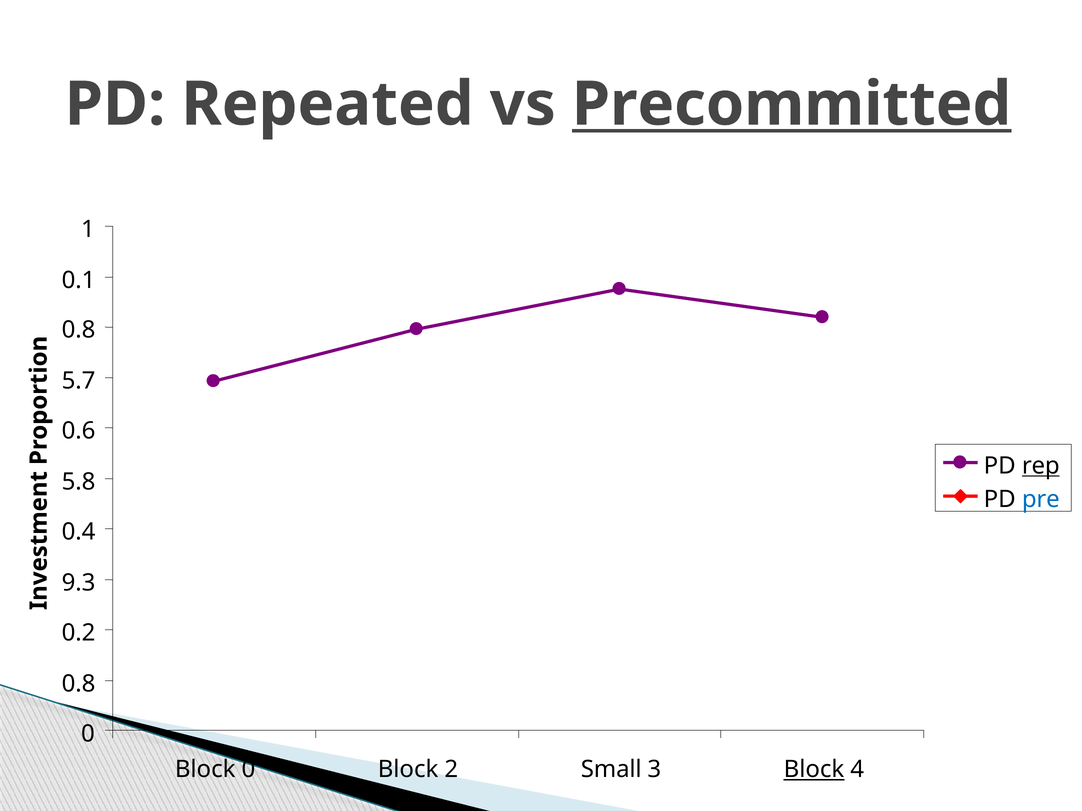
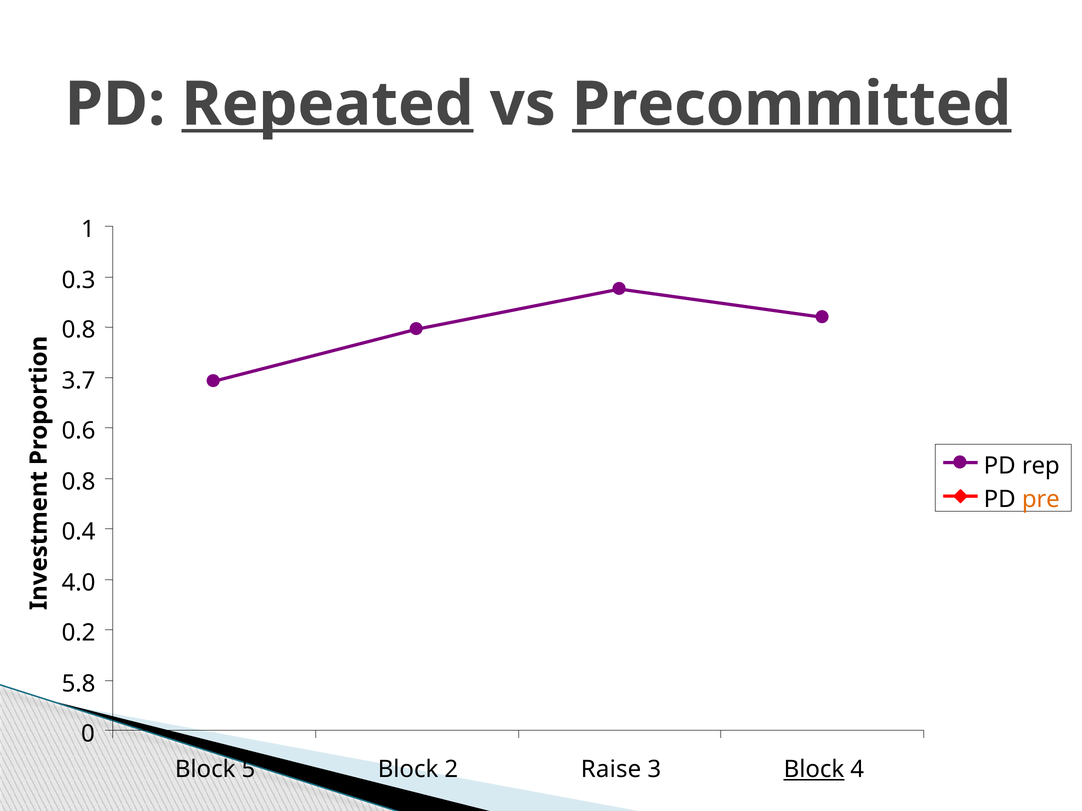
Repeated underline: none -> present (328, 104)
0.1: 0.1 -> 0.3 (79, 280)
5.7: 5.7 -> 3.7 (79, 381)
rep underline: present -> none (1041, 466)
5.8: 5.8 -> 0.8 (79, 482)
pre colour: blue -> orange (1041, 500)
9.3: 9.3 -> 4.0 (79, 583)
0.8: 0.8 -> 5.8 (79, 684)
Block 0: 0 -> 5 (248, 770)
Small: Small -> Raise (611, 770)
